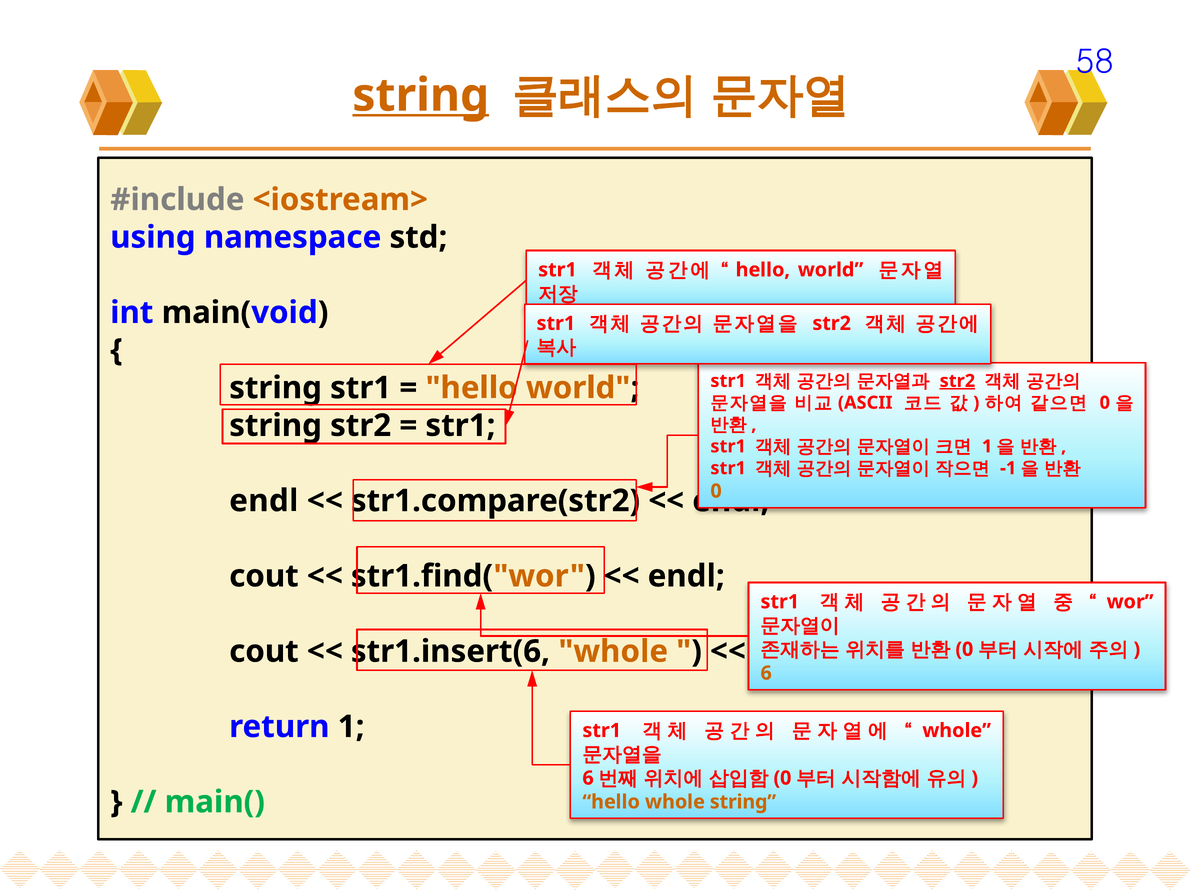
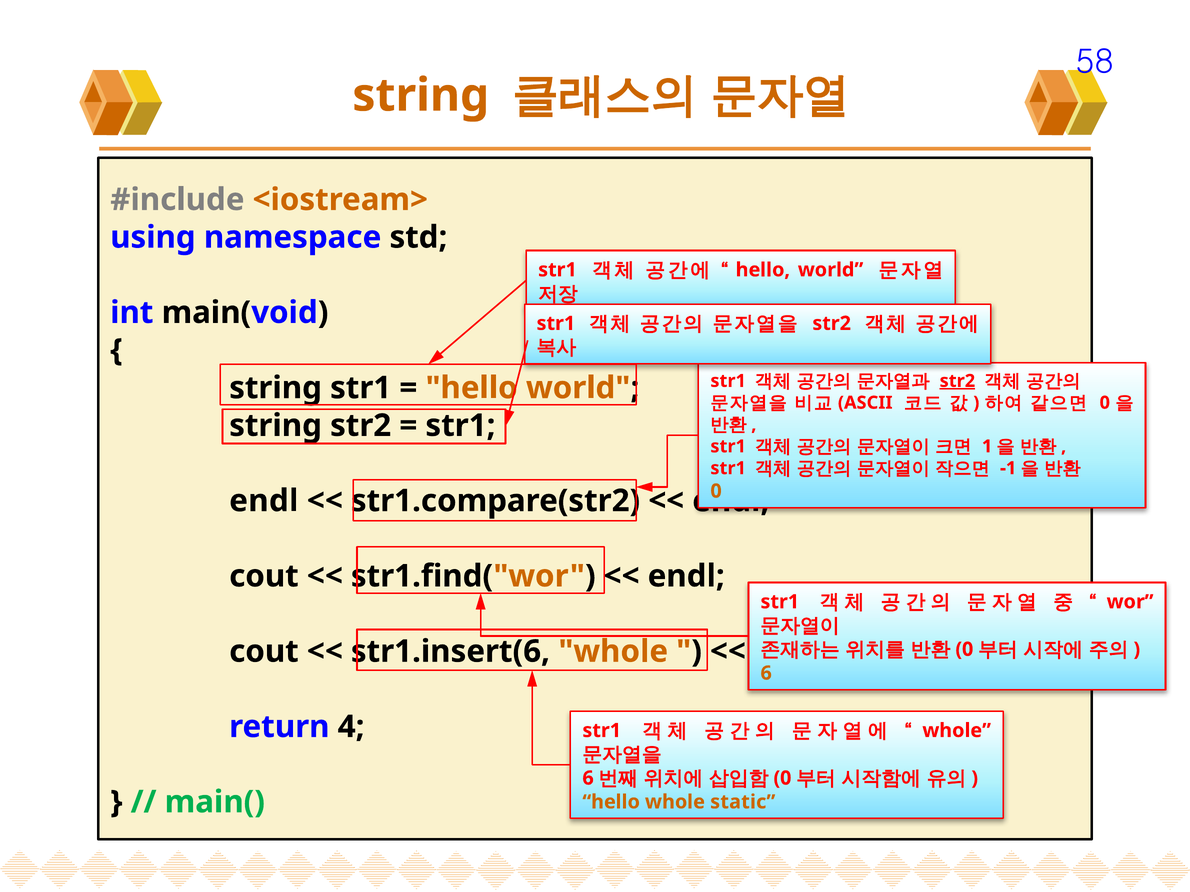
string underline: present -> none (421, 95)
return 1: 1 -> 4 (351, 727)
whole string: string -> static (743, 802)
